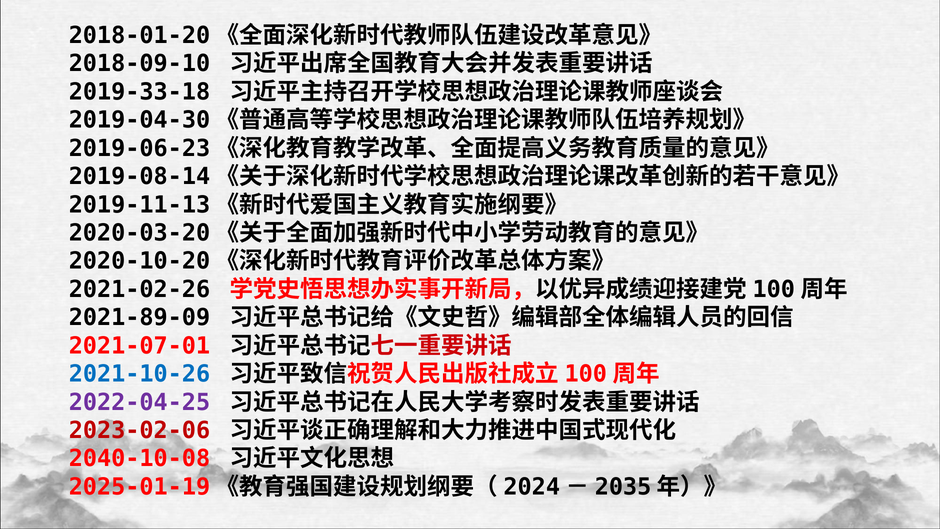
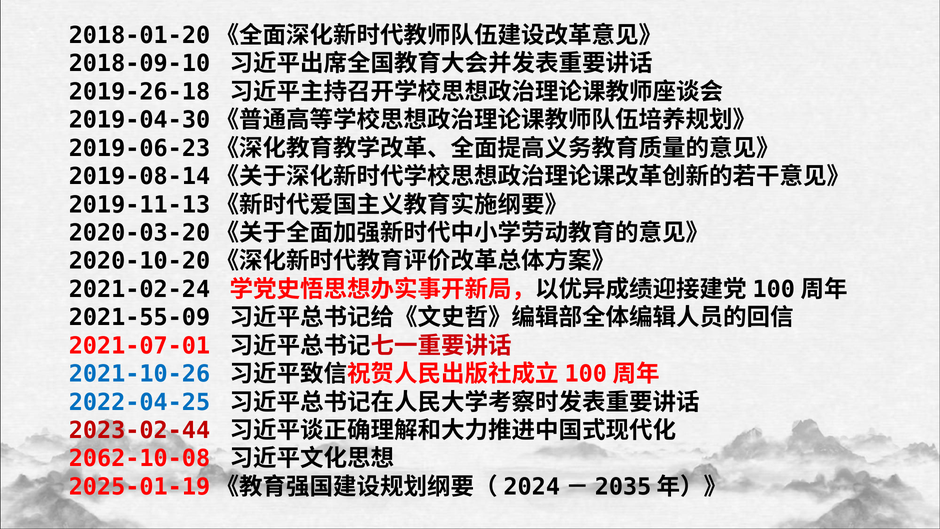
2019-33-18: 2019-33-18 -> 2019-26-18 (139, 92)
2021-02-26: 2021-02-26 -> 2021-02-24 (139, 289)
2021-89-09: 2021-89-09 -> 2021-55-09 (139, 317)
2022-04-25 colour: purple -> blue (139, 402)
2023-02-06: 2023-02-06 -> 2023-02-44 (139, 430)
2040-10-08: 2040-10-08 -> 2062-10-08 (139, 458)
